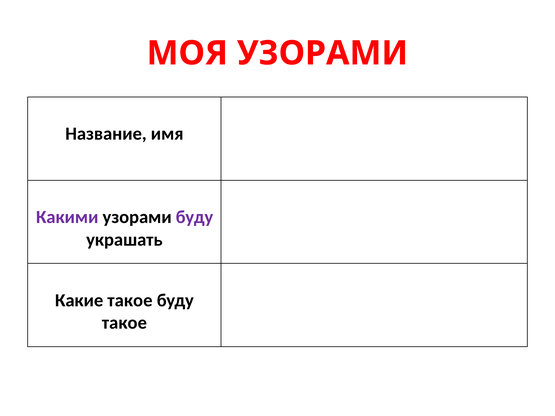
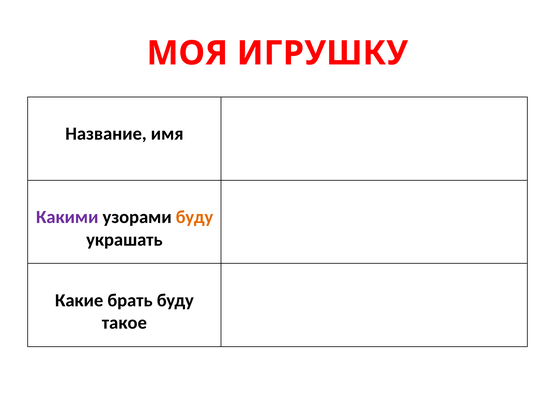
МОЯ УЗОРАМИ: УЗОРАМИ -> ИГРУШКУ (322, 53)
буду colour: purple -> orange (194, 217)
Какие такое: такое -> брать (130, 300)
